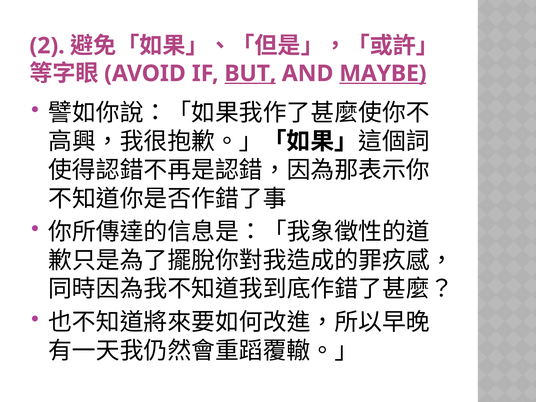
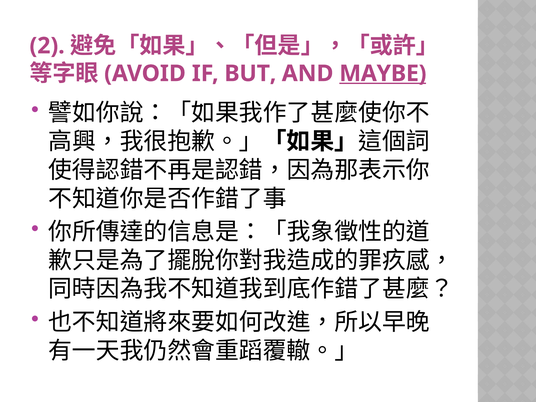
BUT underline: present -> none (250, 73)
